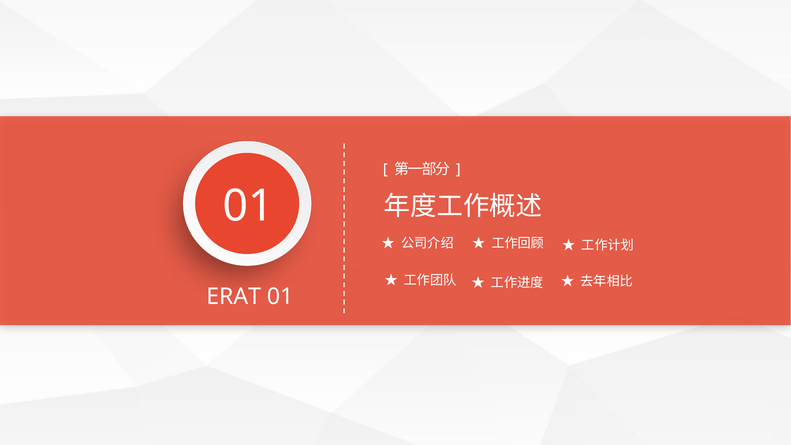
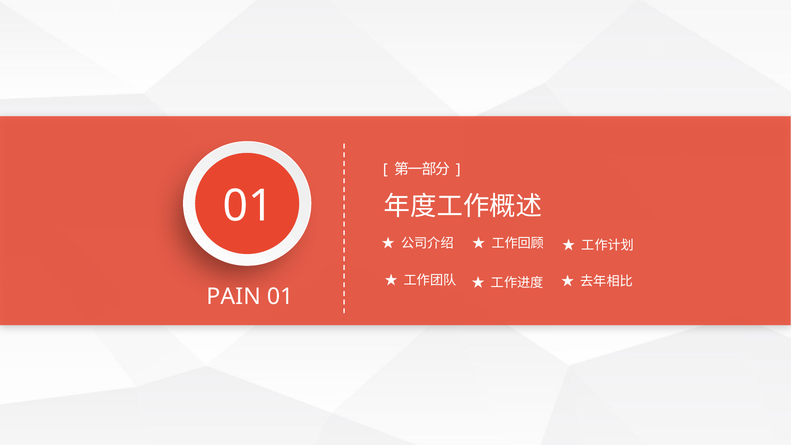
ERAT: ERAT -> PAIN (234, 297)
